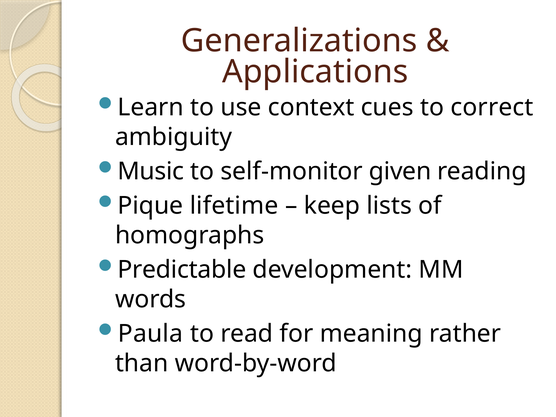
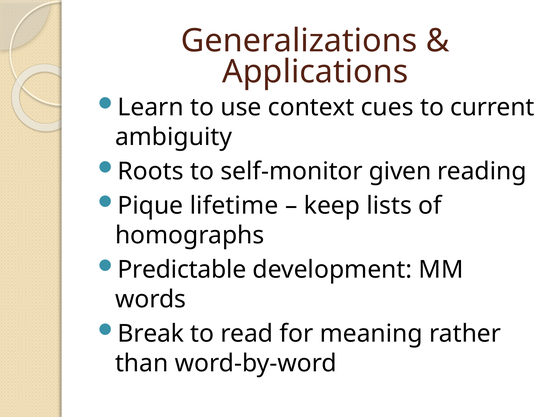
correct: correct -> current (492, 107)
Music: Music -> Roots (151, 171)
Paula: Paula -> Break (151, 334)
